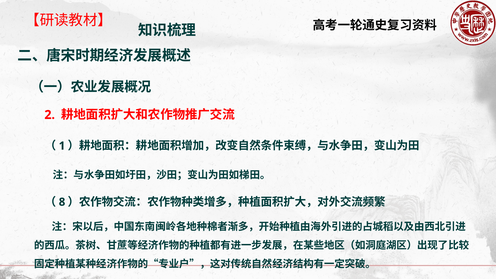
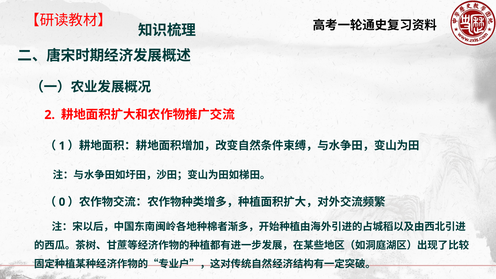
8: 8 -> 0 (62, 202)
